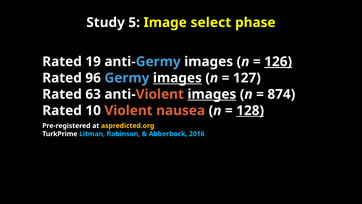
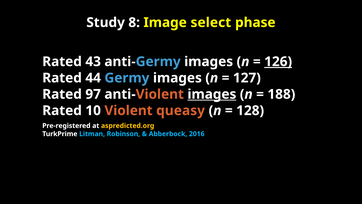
5: 5 -> 8 (134, 22)
19: 19 -> 43 (93, 62)
96: 96 -> 44 (93, 78)
images underline: present -> none (177, 78)
63: 63 -> 97 (93, 94)
874: 874 -> 188 (281, 94)
nausea: nausea -> queasy (181, 110)
128 underline: present -> none (250, 110)
